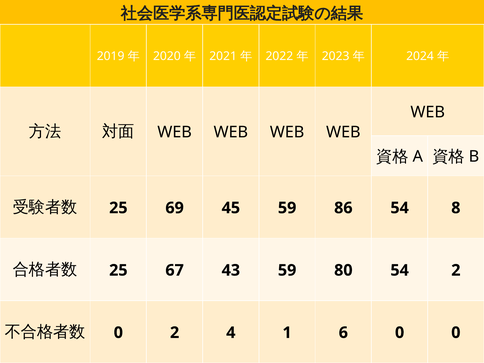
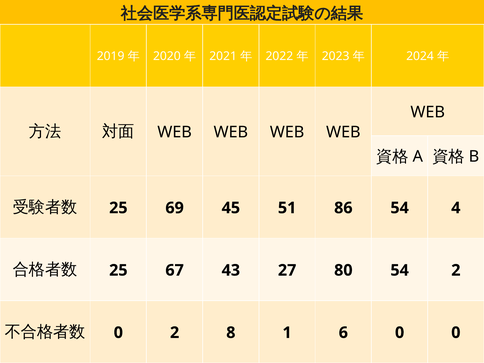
45 59: 59 -> 51 (287, 208)
8: 8 -> 4 (456, 208)
43 59: 59 -> 27 (287, 270)
4: 4 -> 8 (231, 333)
